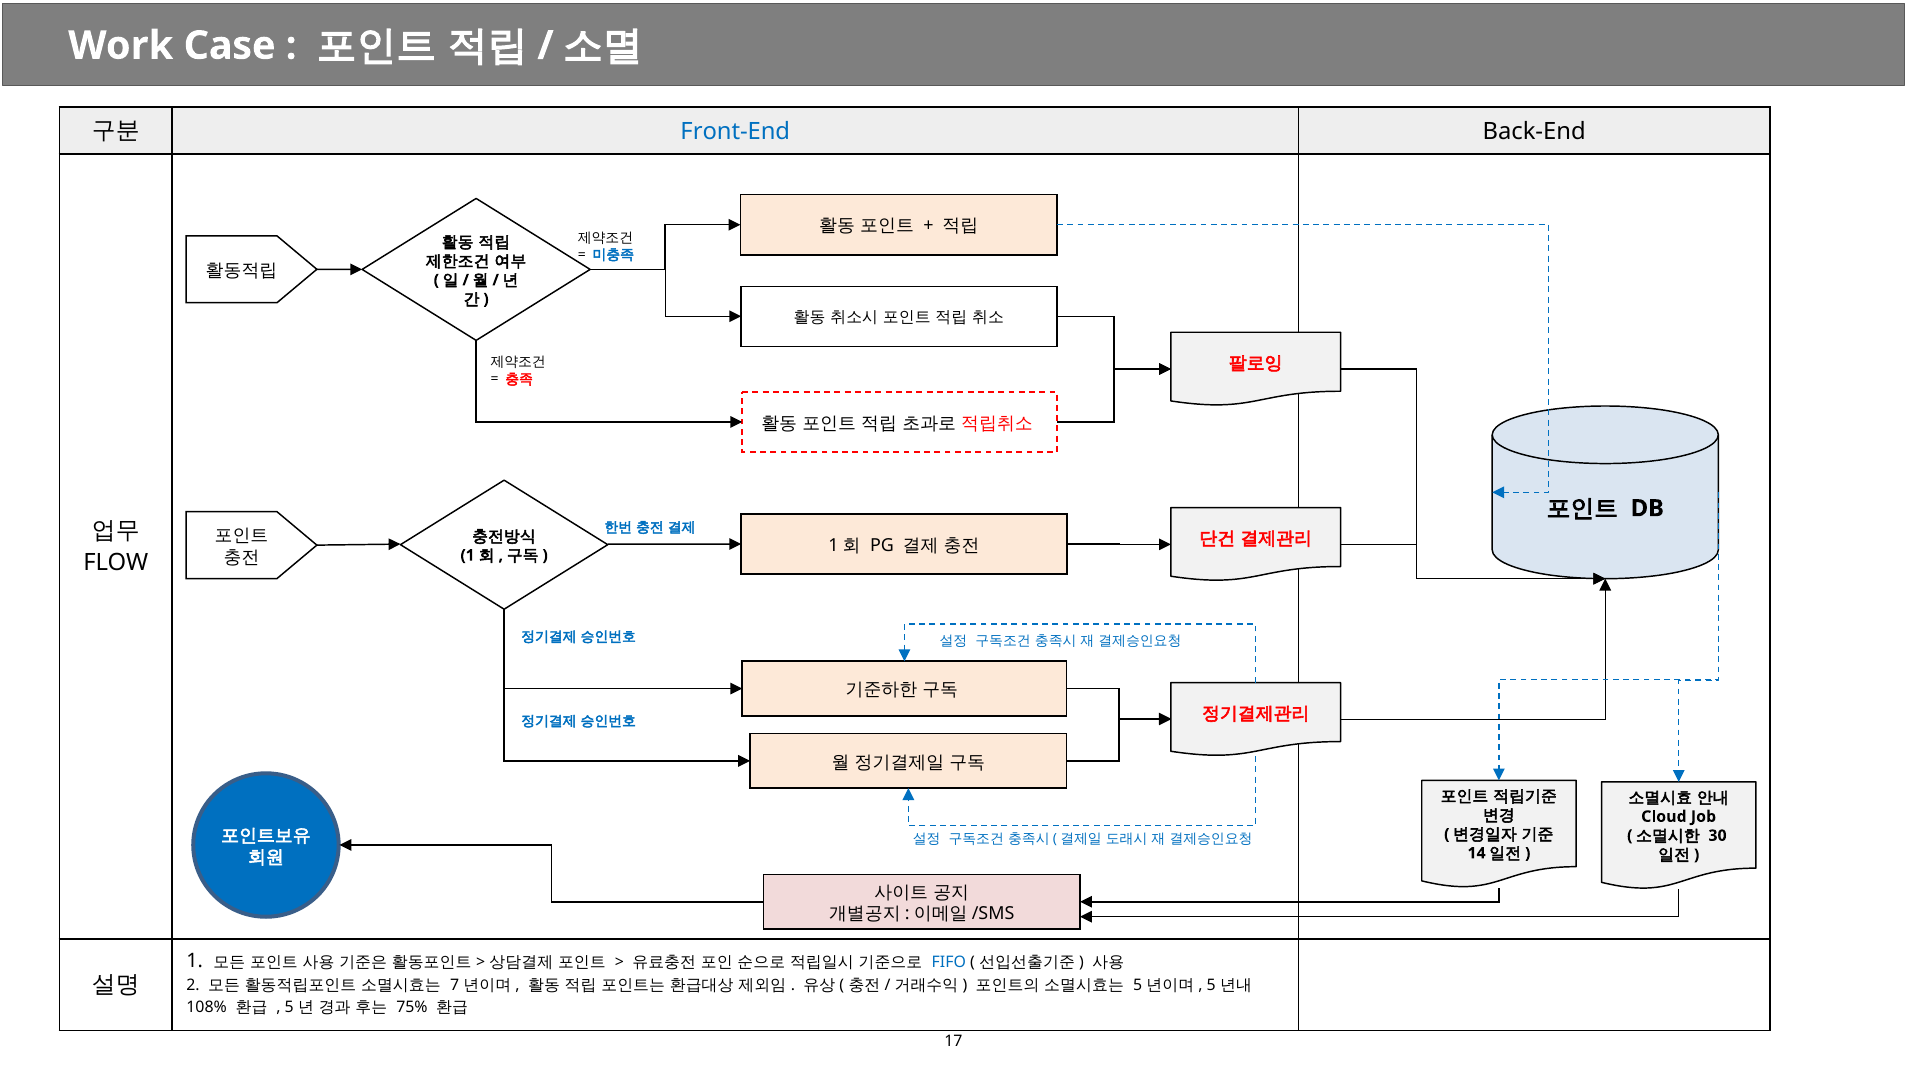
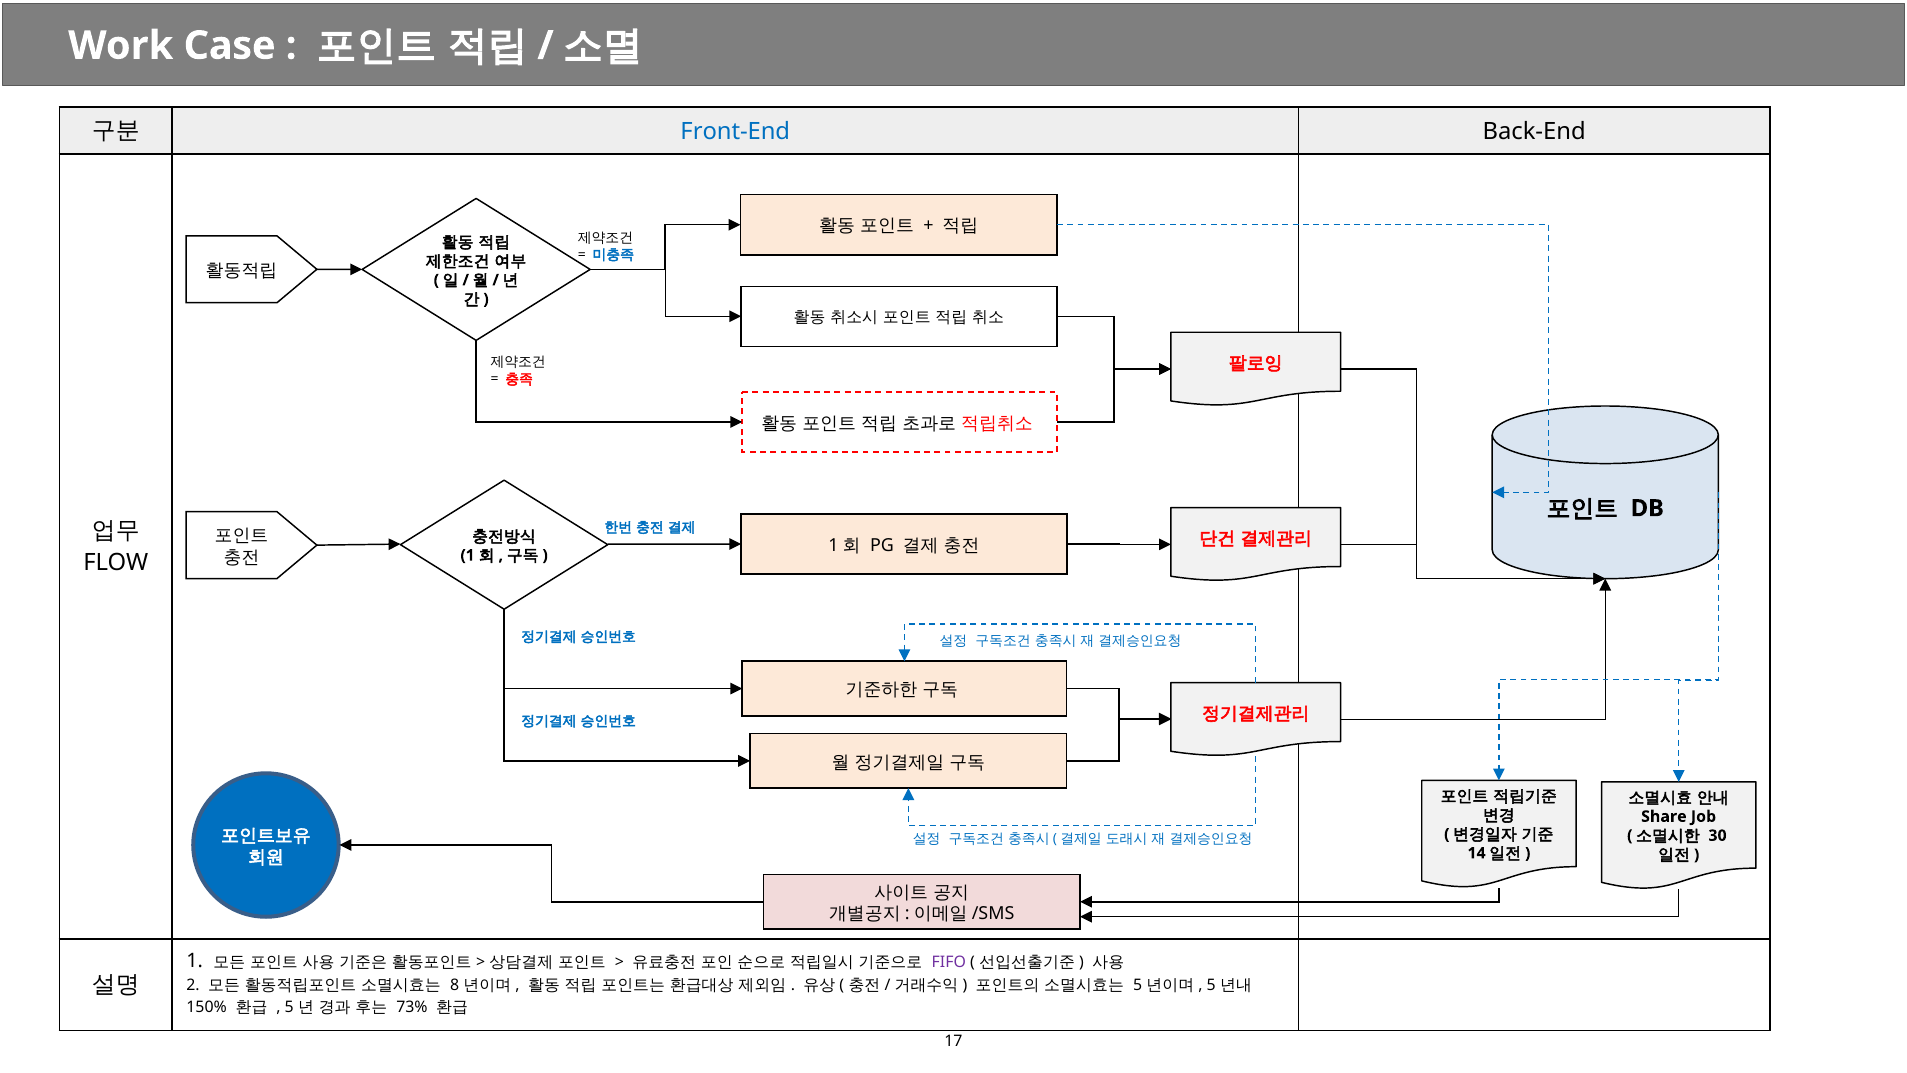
Cloud: Cloud -> Share (1664, 816)
FIFO colour: blue -> purple (949, 962)
7: 7 -> 8 (455, 985)
108%: 108% -> 150% (207, 1007)
75%: 75% -> 73% (412, 1007)
